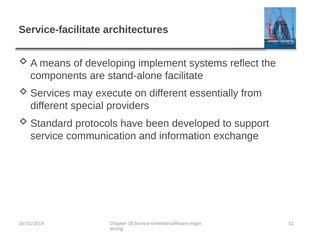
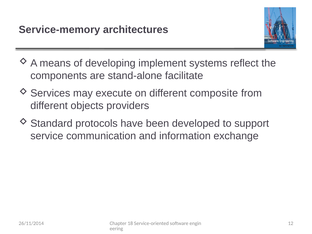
Service-facilitate: Service-facilitate -> Service-memory (59, 30)
essentially: essentially -> composite (214, 93)
special: special -> objects (87, 106)
